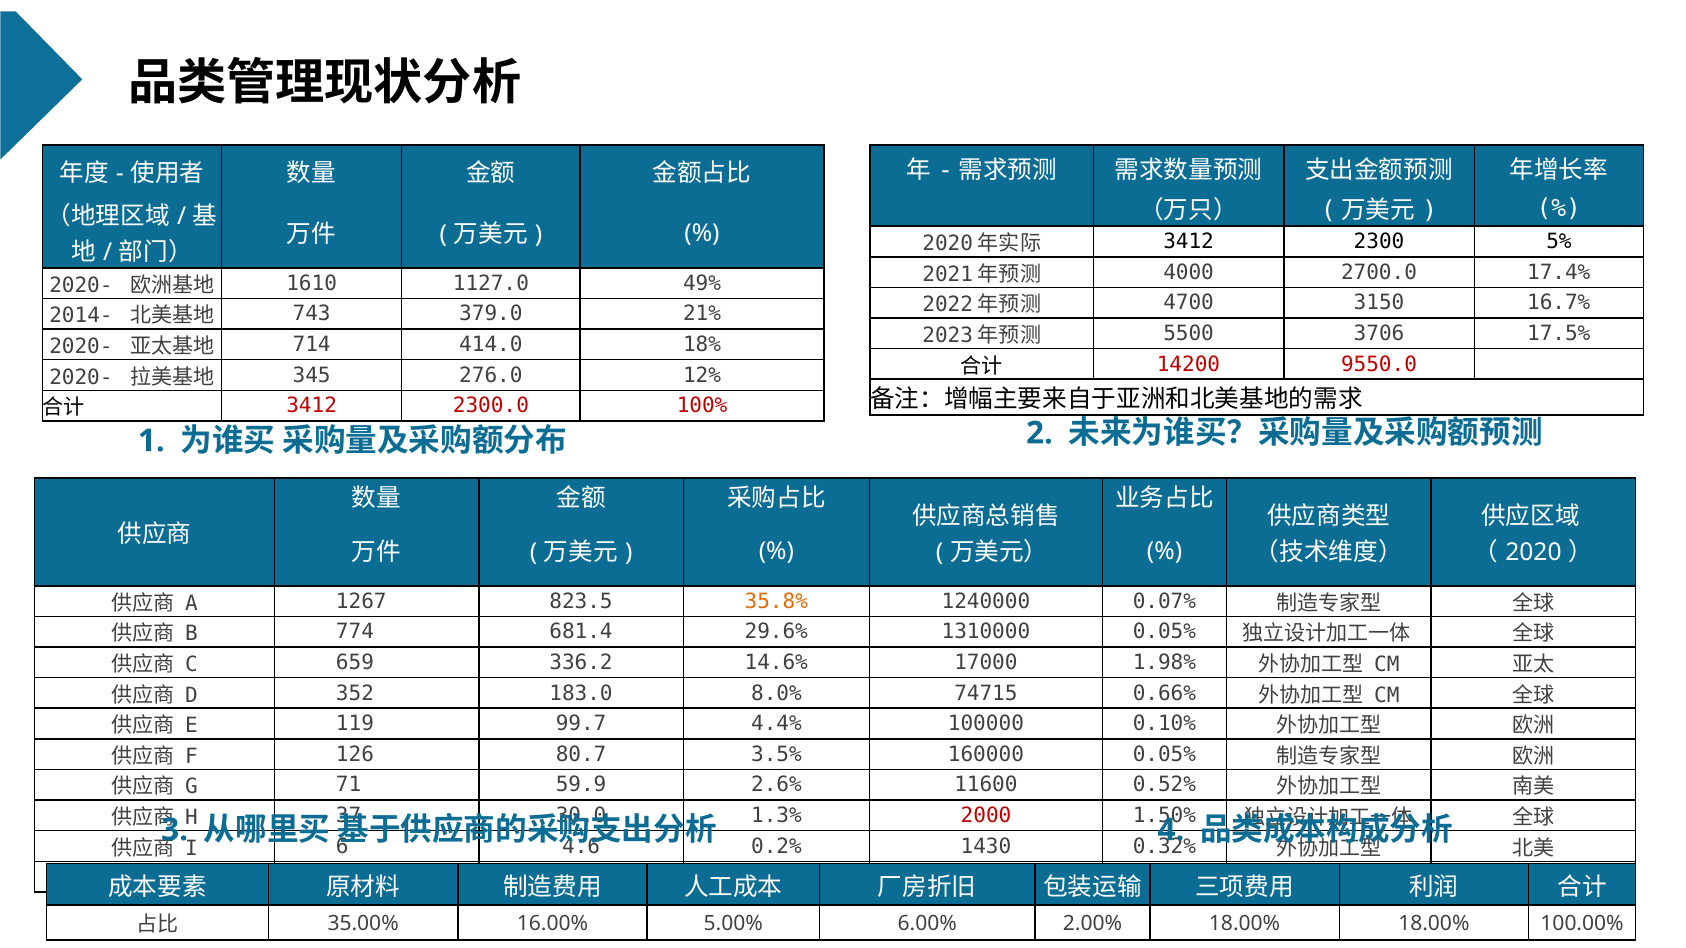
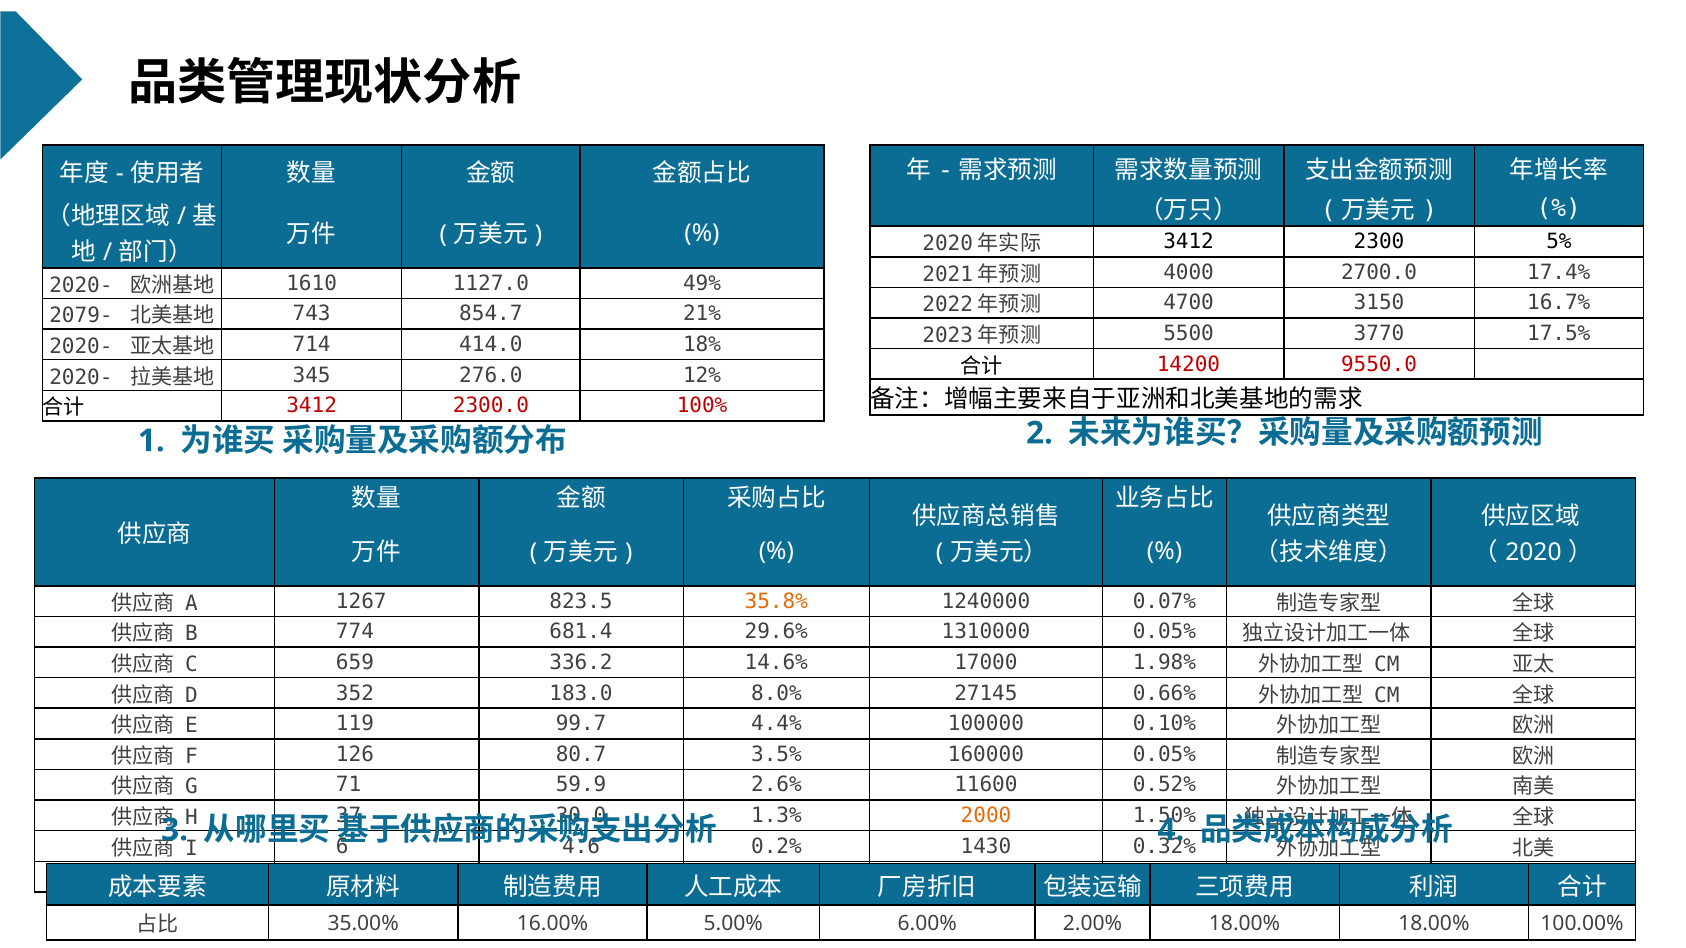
2014-: 2014- -> 2079- (81, 316)
379.0: 379.0 -> 854.7 (491, 314)
3706: 3706 -> 3770 (1379, 334)
74715: 74715 -> 27145 (986, 693)
2000 colour: red -> orange (986, 816)
